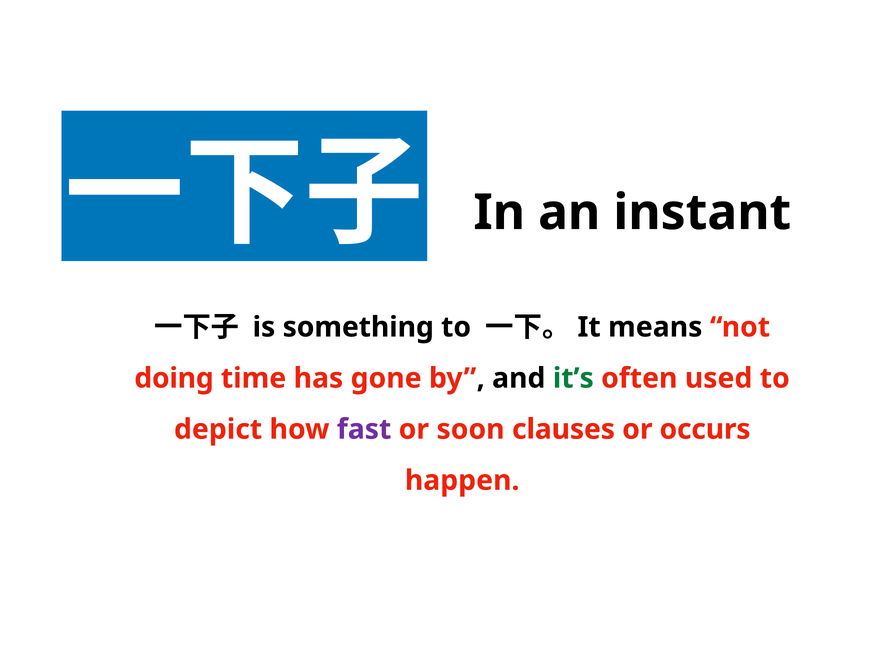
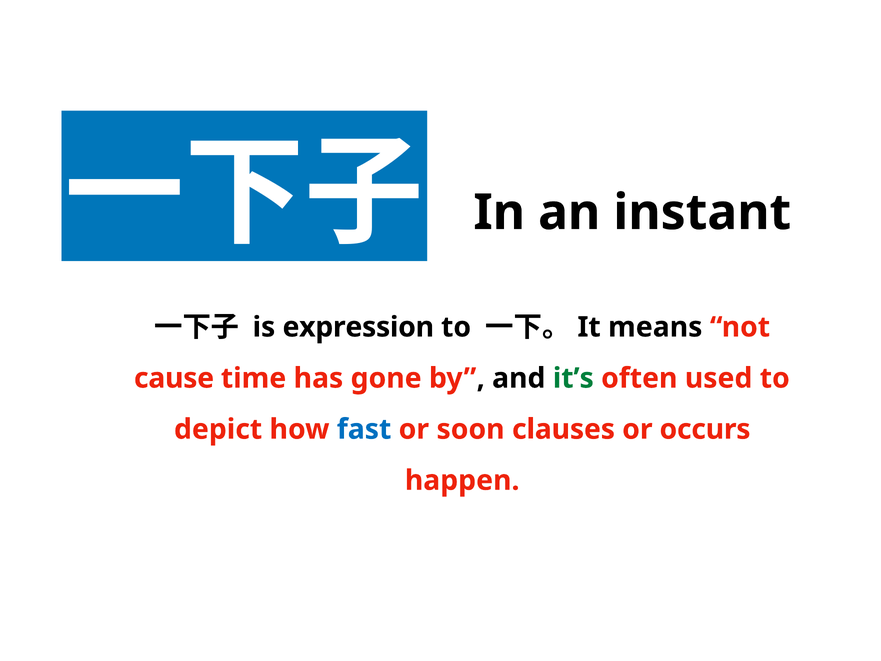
something: something -> expression (358, 327)
doing: doing -> cause (174, 378)
fast colour: purple -> blue (364, 429)
